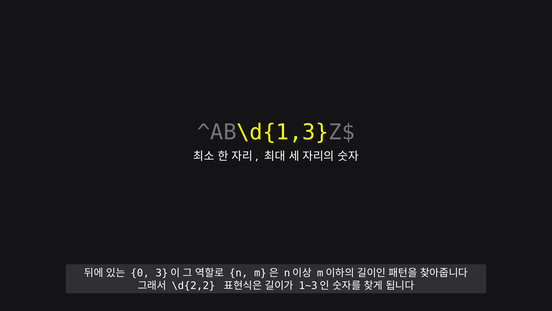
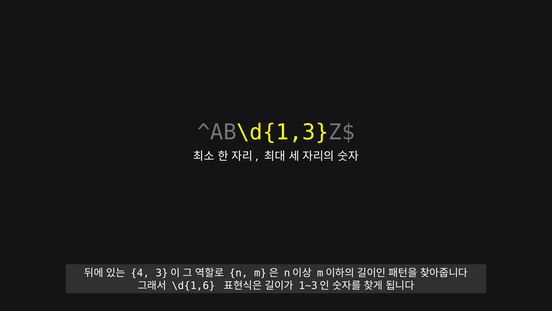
0: 0 -> 4 (140, 273)
\d{2,2: \d{2,2 -> \d{1,6 (193, 285)
